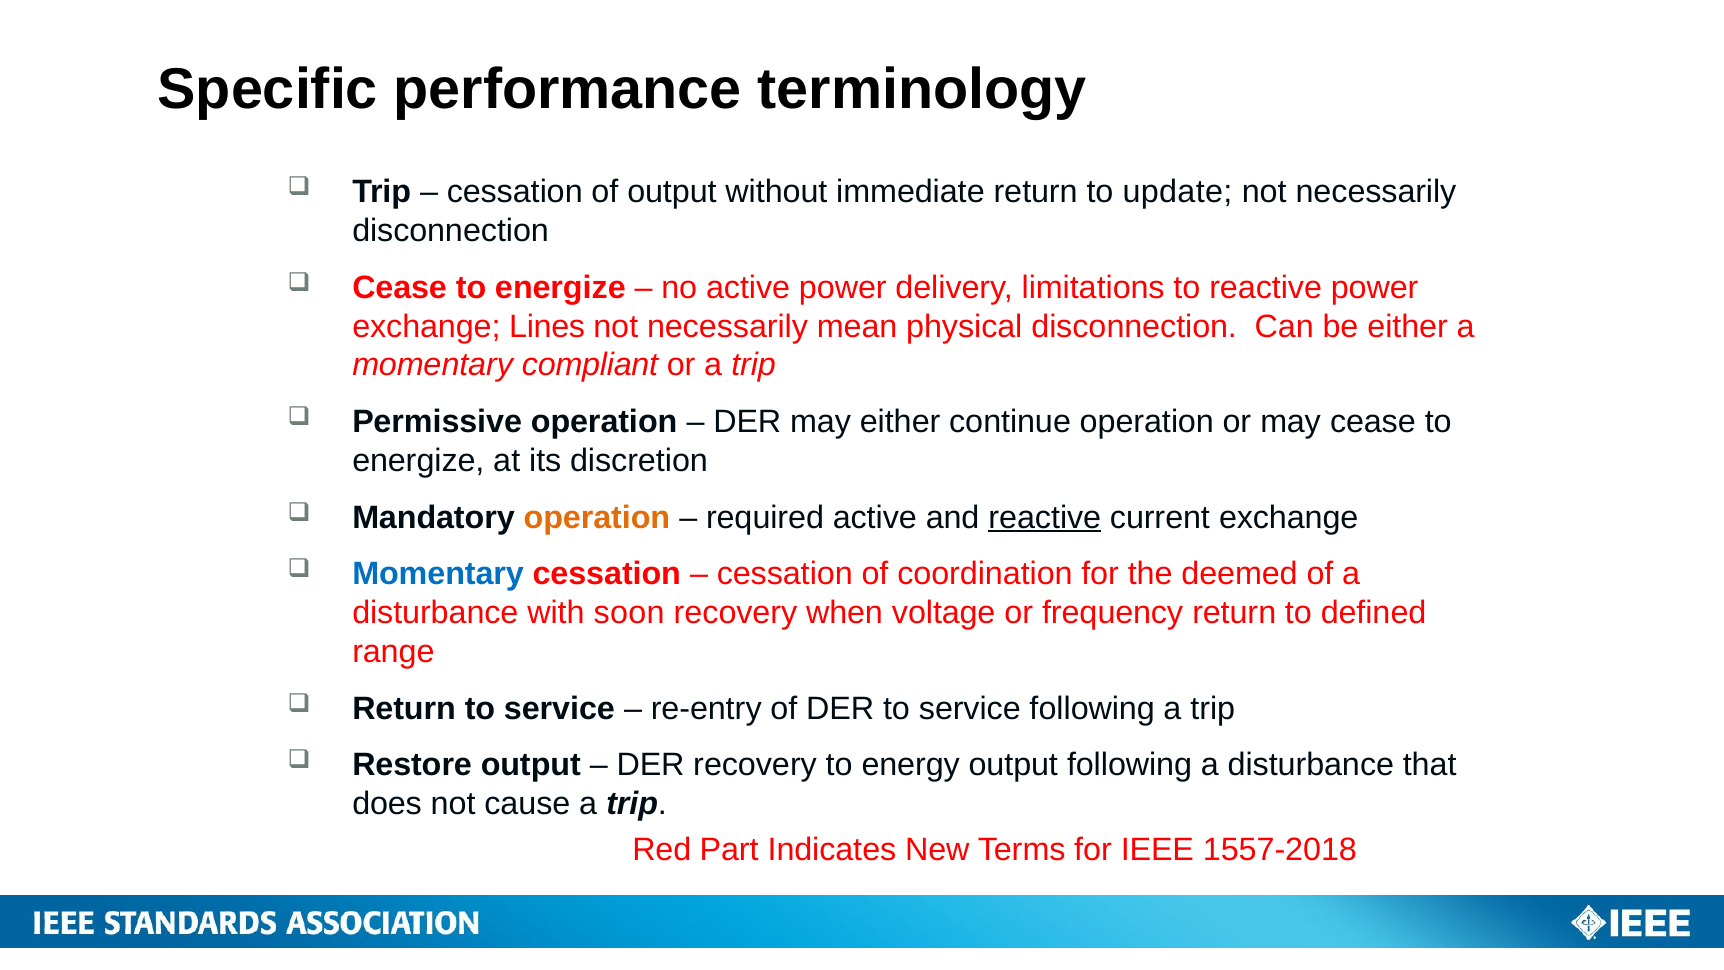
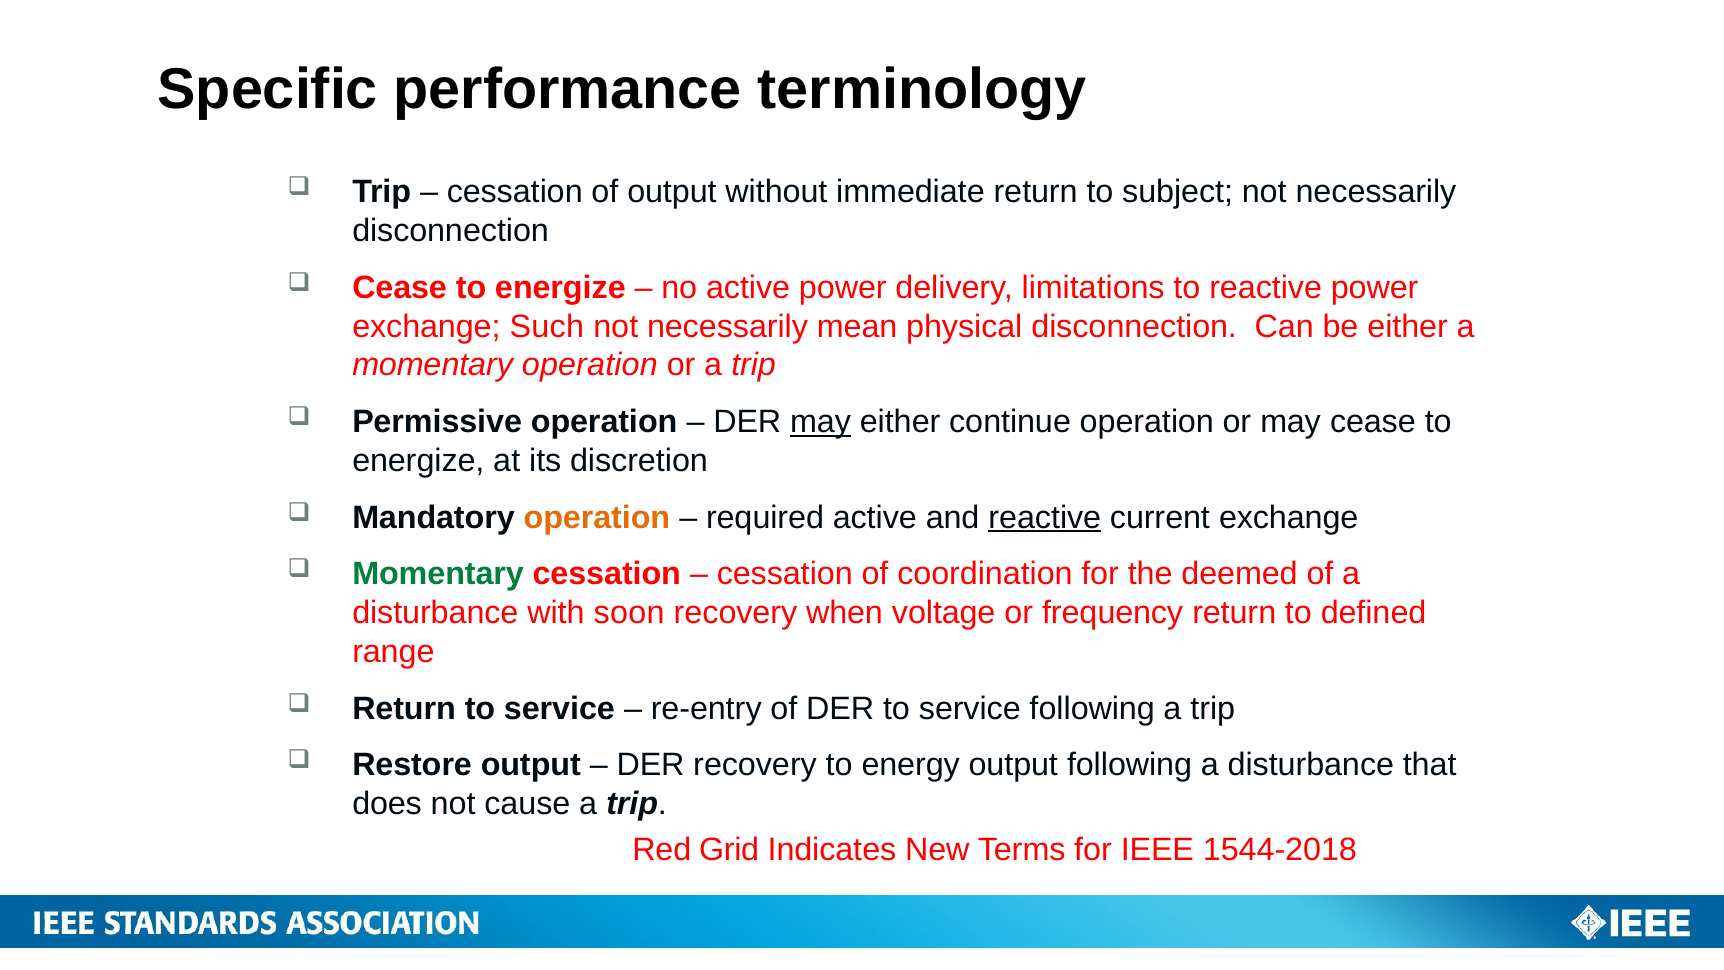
update: update -> subject (1178, 192)
Lines: Lines -> Such (547, 326)
momentary compliant: compliant -> operation (590, 365)
may underline: none -> present (821, 422)
Momentary colour: blue -> green (438, 574)
Part: Part -> Grid (729, 850)
1557-2018: 1557-2018 -> 1544-2018 (1280, 850)
